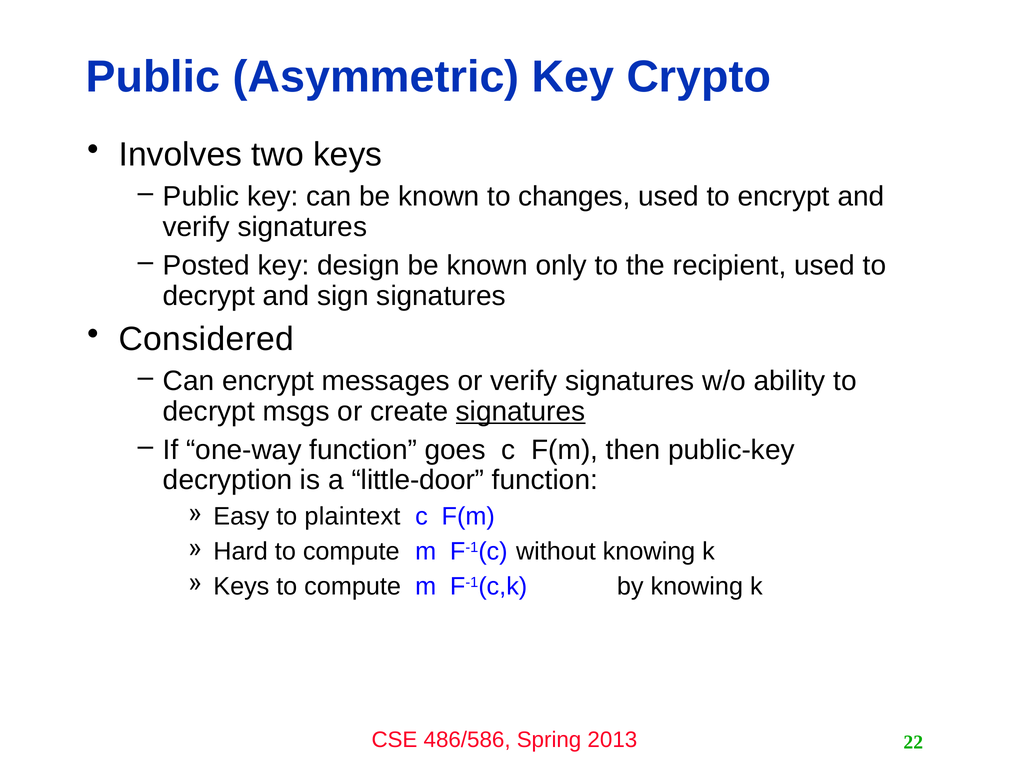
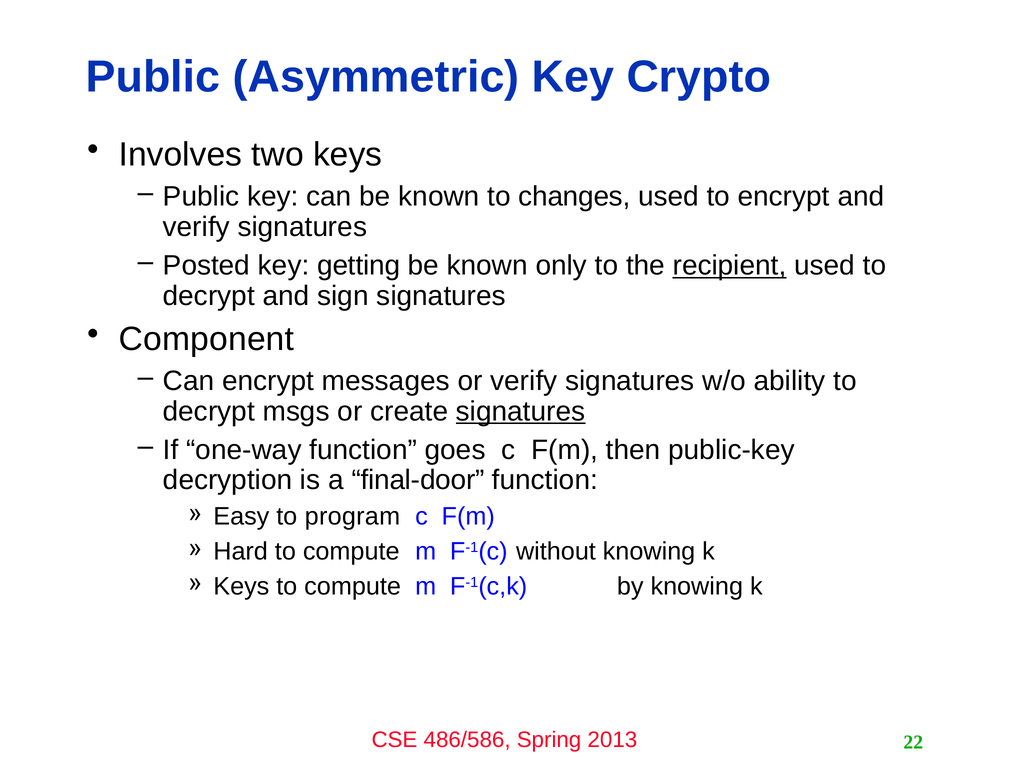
design: design -> getting (359, 265)
recipient underline: none -> present (730, 265)
Considered: Considered -> Component (206, 339)
little-door: little-door -> final-door (418, 480)
plaintext: plaintext -> program (352, 516)
